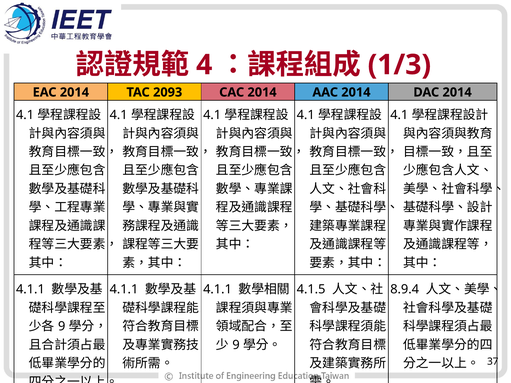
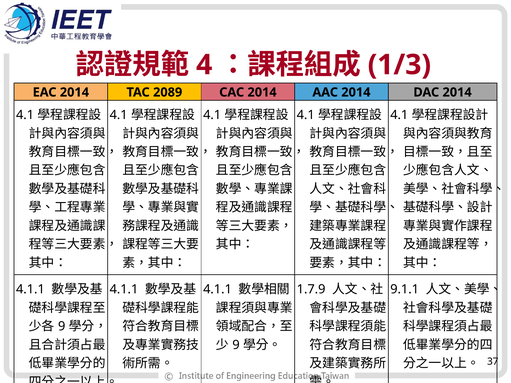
2093: 2093 -> 2089 (168, 92)
4.1.5: 4.1.5 -> 1.7.9 (311, 290)
8.9.4: 8.9.4 -> 9.1.1 (405, 290)
